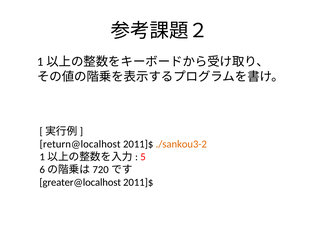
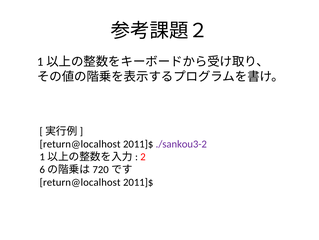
./sankou3-2 colour: orange -> purple (181, 144)
5: 5 -> 2 (143, 156)
greater@localhost: greater@localhost -> return@localhost (80, 182)
